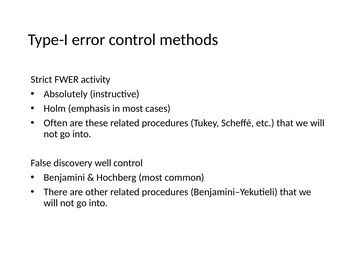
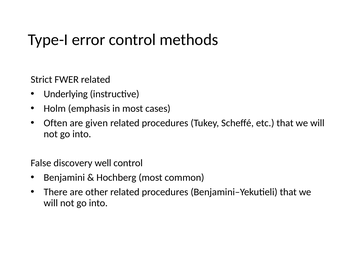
FWER activity: activity -> related (96, 79)
Absolutely: Absolutely -> Underlying (66, 94)
these: these -> given (97, 123)
